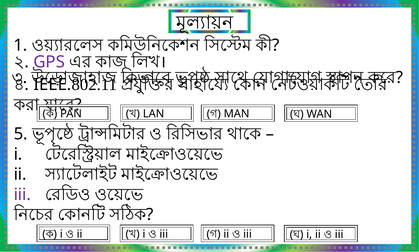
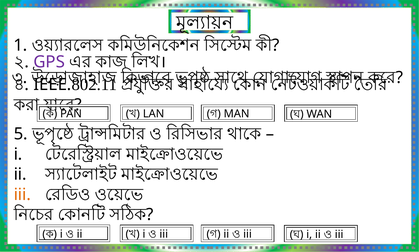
iii colour: purple -> orange (22, 194)
